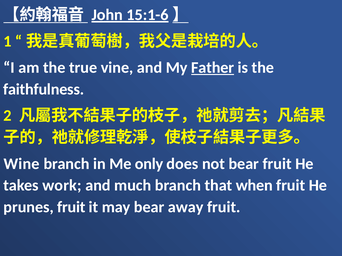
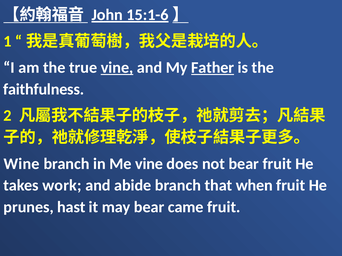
vine underline: none -> present (117, 68)
Me only: only -> vine (149, 164)
much: much -> abide (133, 186)
prunes fruit: fruit -> hast (71, 207)
away: away -> came (186, 207)
